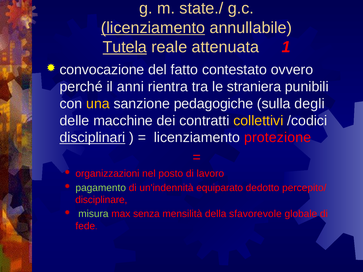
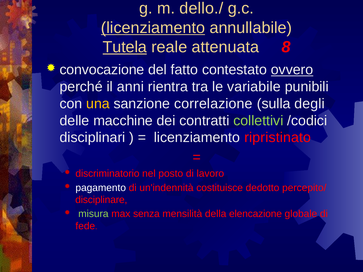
state./: state./ -> dello./ (201, 8)
1: 1 -> 8 (286, 47)
ovvero underline: none -> present (292, 70)
straniera: straniera -> variabile (254, 87)
pedagogiche: pedagogiche -> correlazione (213, 104)
collettivi colour: yellow -> light green (258, 121)
disciplinari underline: present -> none (92, 138)
protezione: protezione -> ripristinato (278, 138)
organizzazioni: organizzazioni -> discriminatorio (107, 174)
pagamento colour: light green -> white (101, 188)
equiparato: equiparato -> costituisce (220, 188)
sfavorevole: sfavorevole -> elencazione (256, 214)
